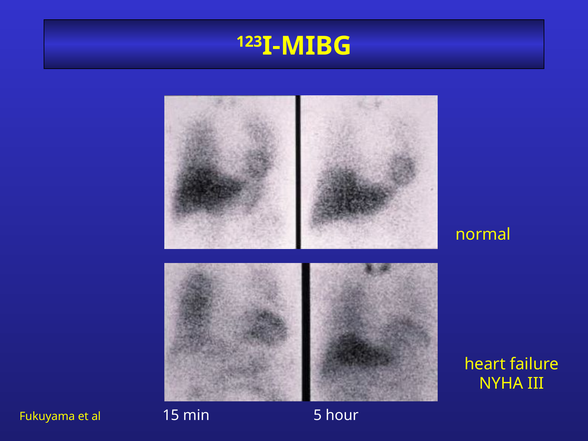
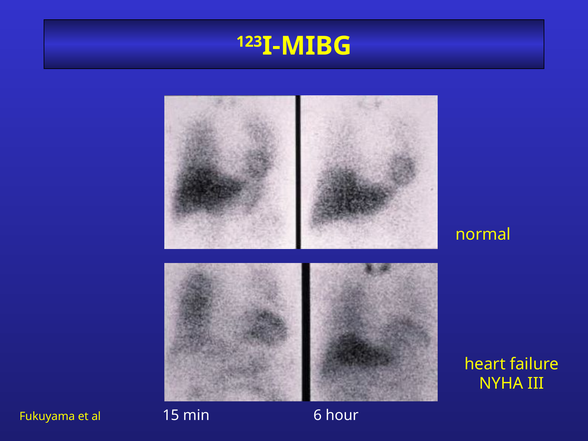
5: 5 -> 6 (318, 415)
